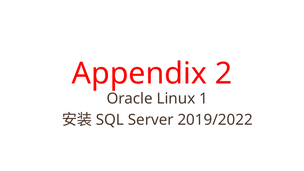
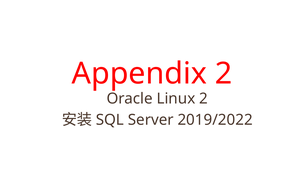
Linux 1: 1 -> 2 (204, 99)
